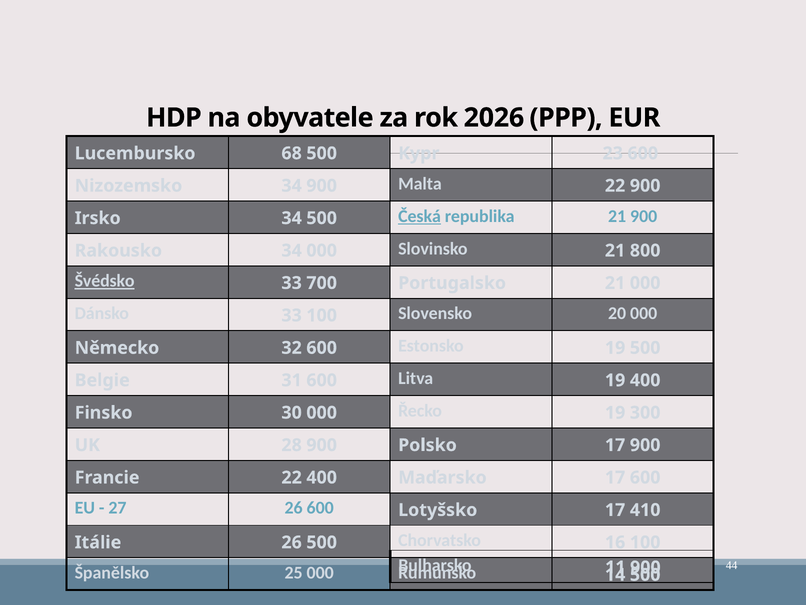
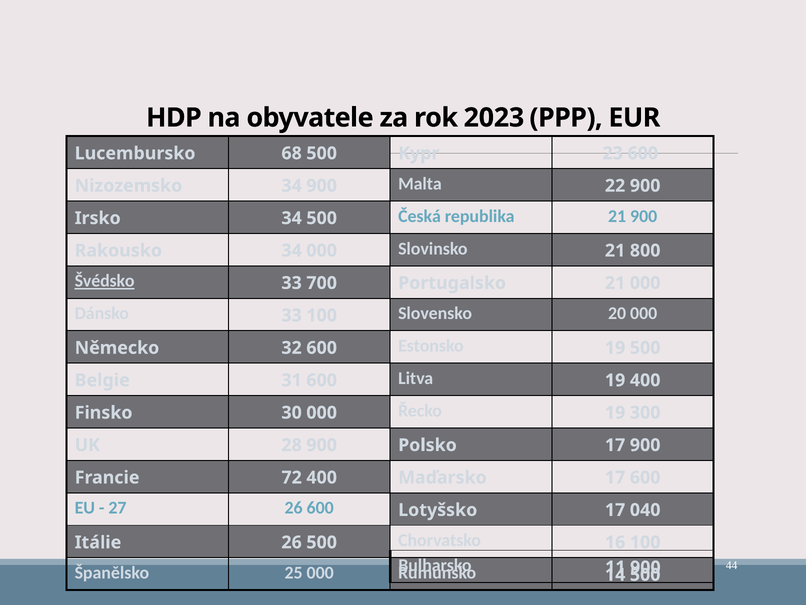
2026: 2026 -> 2023 (494, 118)
Česká underline: present -> none (420, 216)
Francie 22: 22 -> 72 (292, 477)
410: 410 -> 040 (645, 510)
